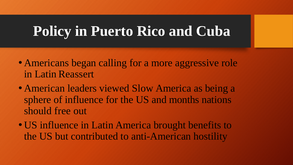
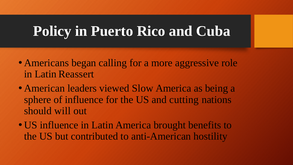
months: months -> cutting (184, 99)
free: free -> will (63, 111)
